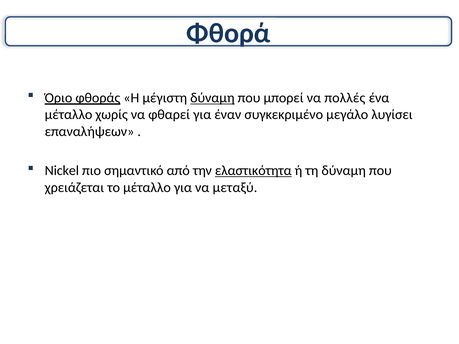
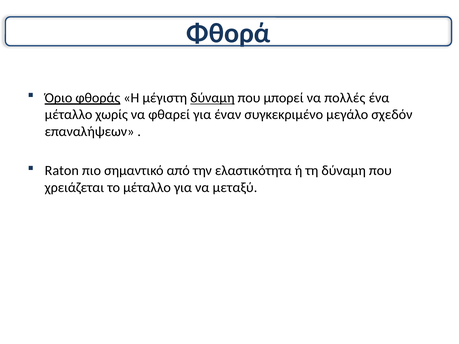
λυγίσει: λυγίσει -> σχεδόν (392, 115)
Nickel: Nickel -> Raton (62, 171)
ελαστικότητα underline: present -> none (253, 171)
